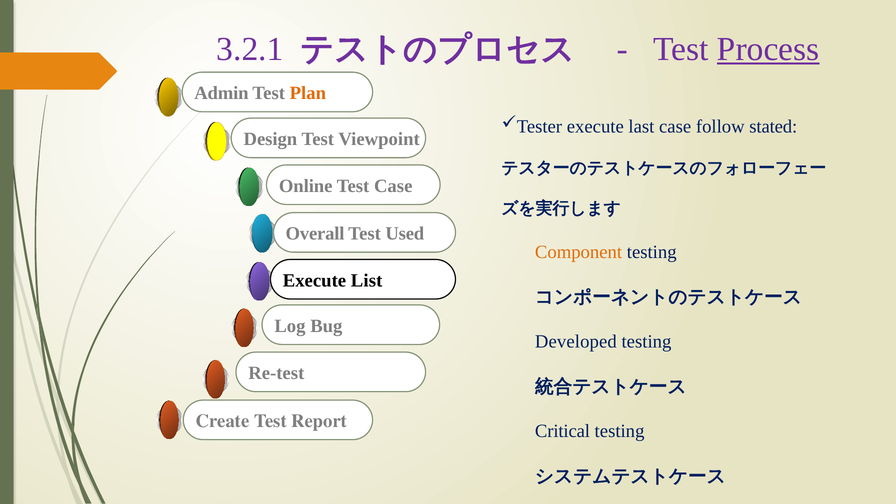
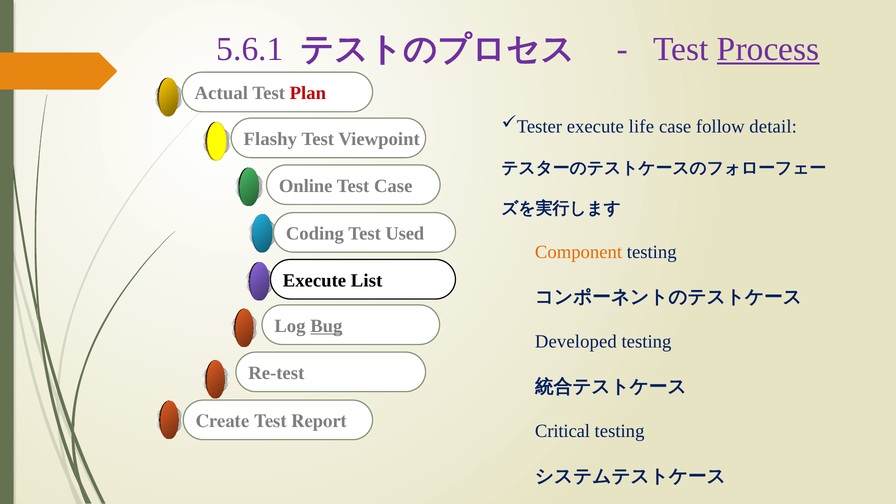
3.2.1: 3.2.1 -> 5.6.1 (250, 49)
Admin: Admin -> Actual (221, 93)
Plan colour: orange -> red (308, 93)
last: last -> life (641, 127)
stated: stated -> detail (773, 127)
Design: Design -> Flashy (270, 139)
Overall: Overall -> Coding (315, 234)
Bug underline: none -> present (326, 326)
